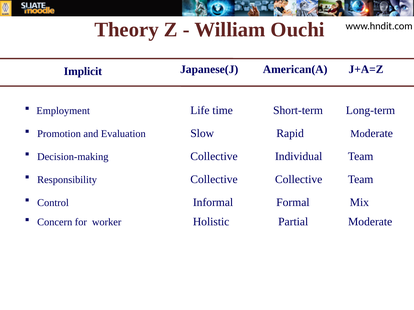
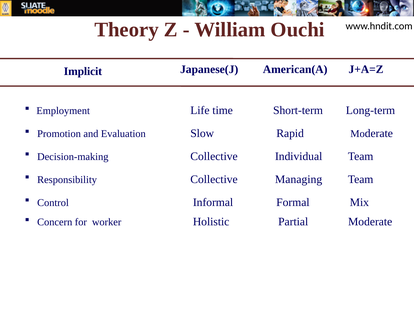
Collective Collective: Collective -> Managing (299, 180)
